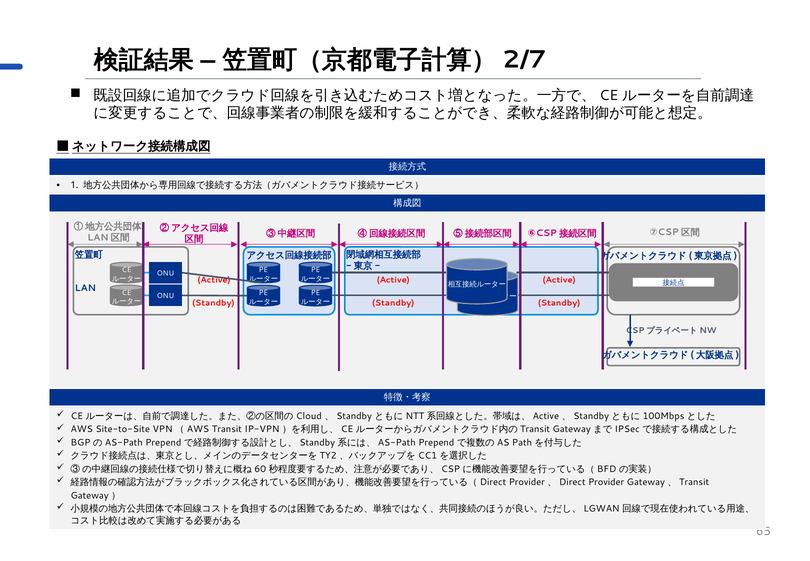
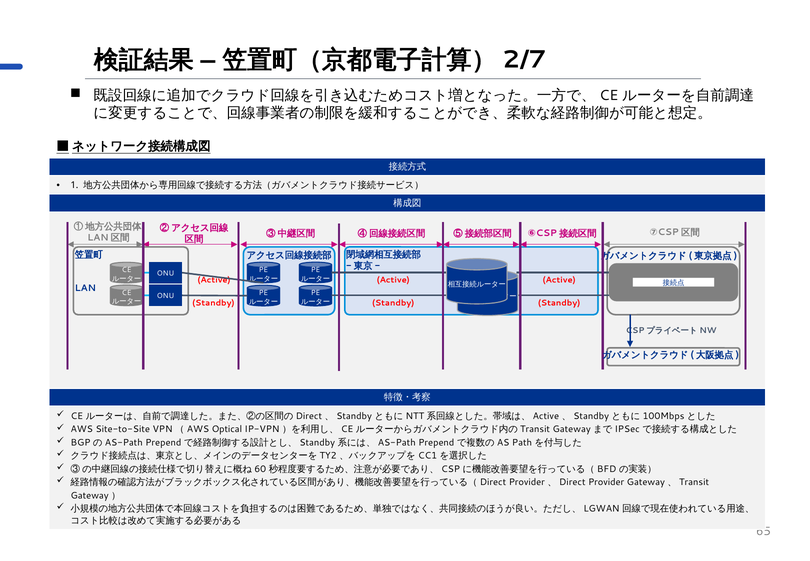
Cloud: Cloud -> Direct (309, 416)
Transit: Transit -> Optical (227, 429)
